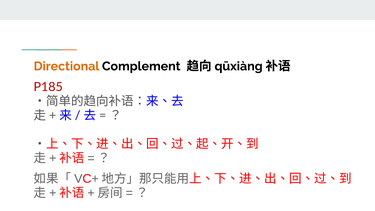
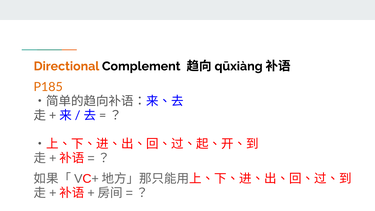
P185 colour: red -> orange (48, 87)
